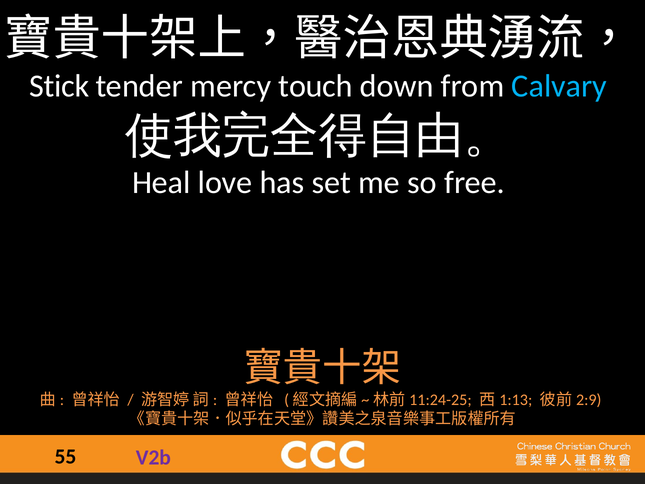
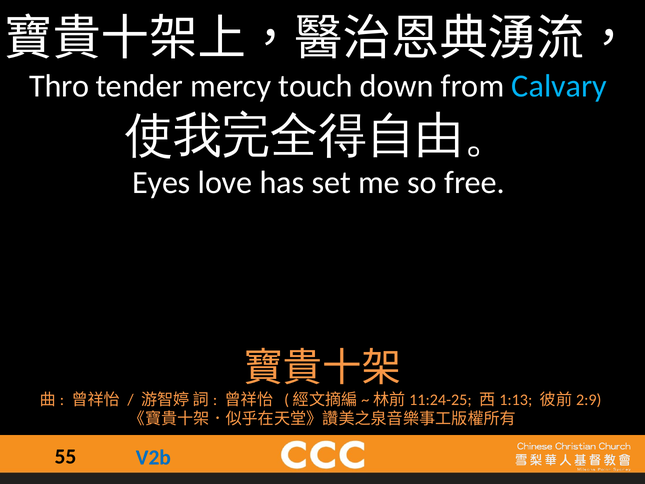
Stick: Stick -> Thro (59, 86)
Heal: Heal -> Eyes (161, 183)
V2b colour: purple -> blue (153, 458)
